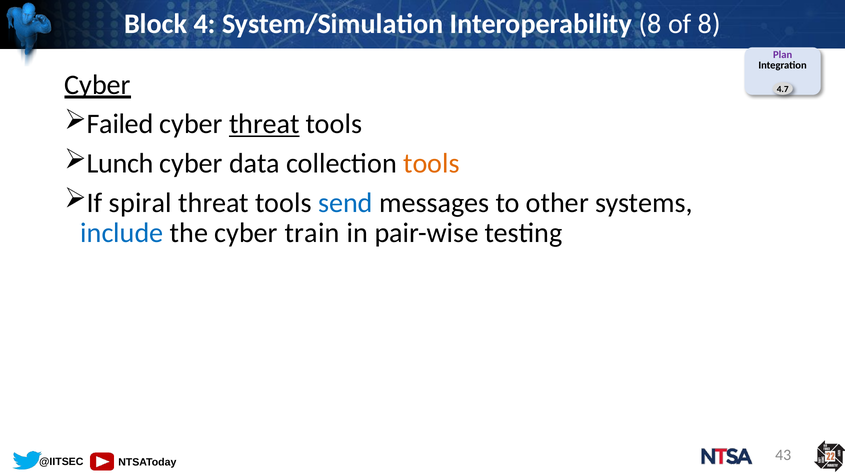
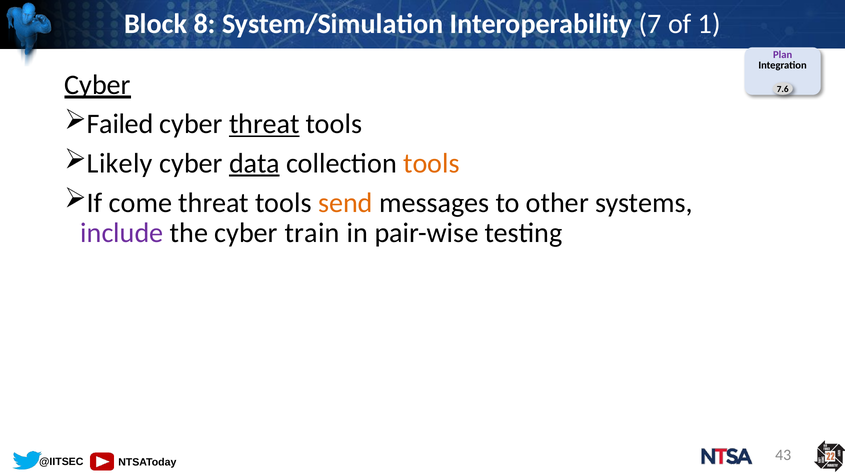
4: 4 -> 8 (205, 24)
Interoperability 8: 8 -> 7 (650, 24)
of 8: 8 -> 1 (709, 24)
4.7: 4.7 -> 7.6 (783, 89)
Lunch: Lunch -> Likely (120, 163)
data underline: none -> present (254, 163)
spiral: spiral -> come (140, 202)
send colour: blue -> orange (345, 202)
include colour: blue -> purple (122, 233)
